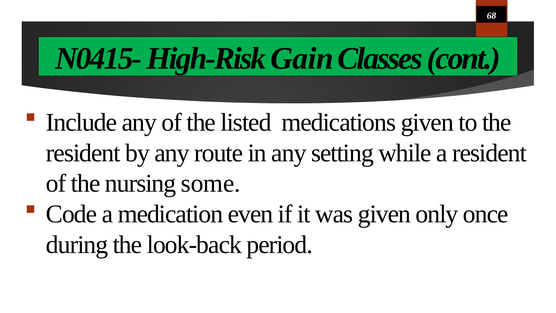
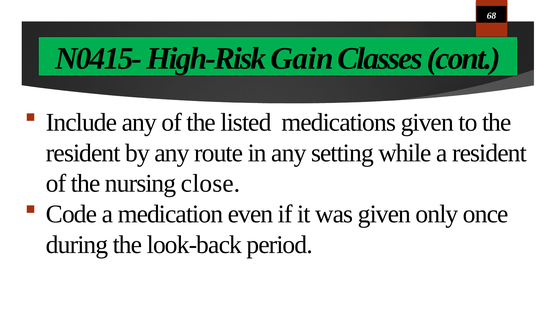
some: some -> close (211, 183)
